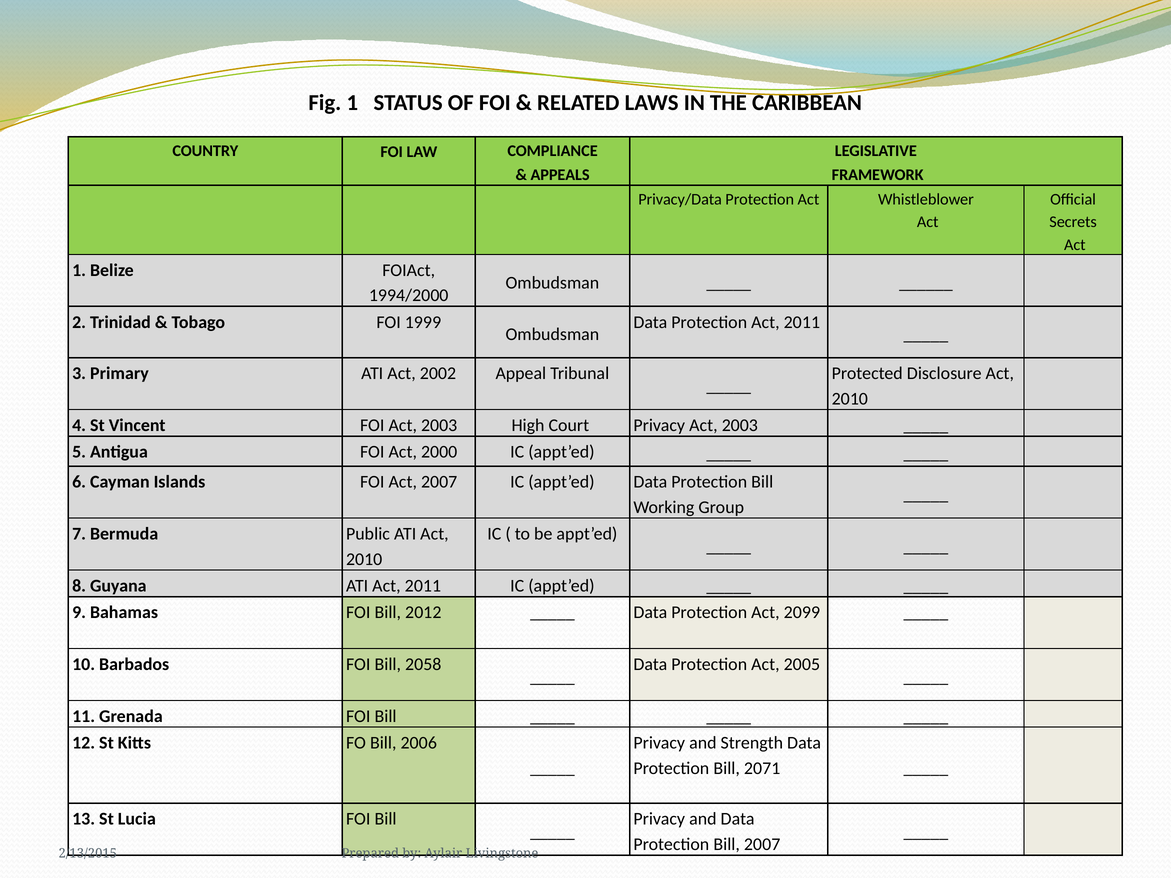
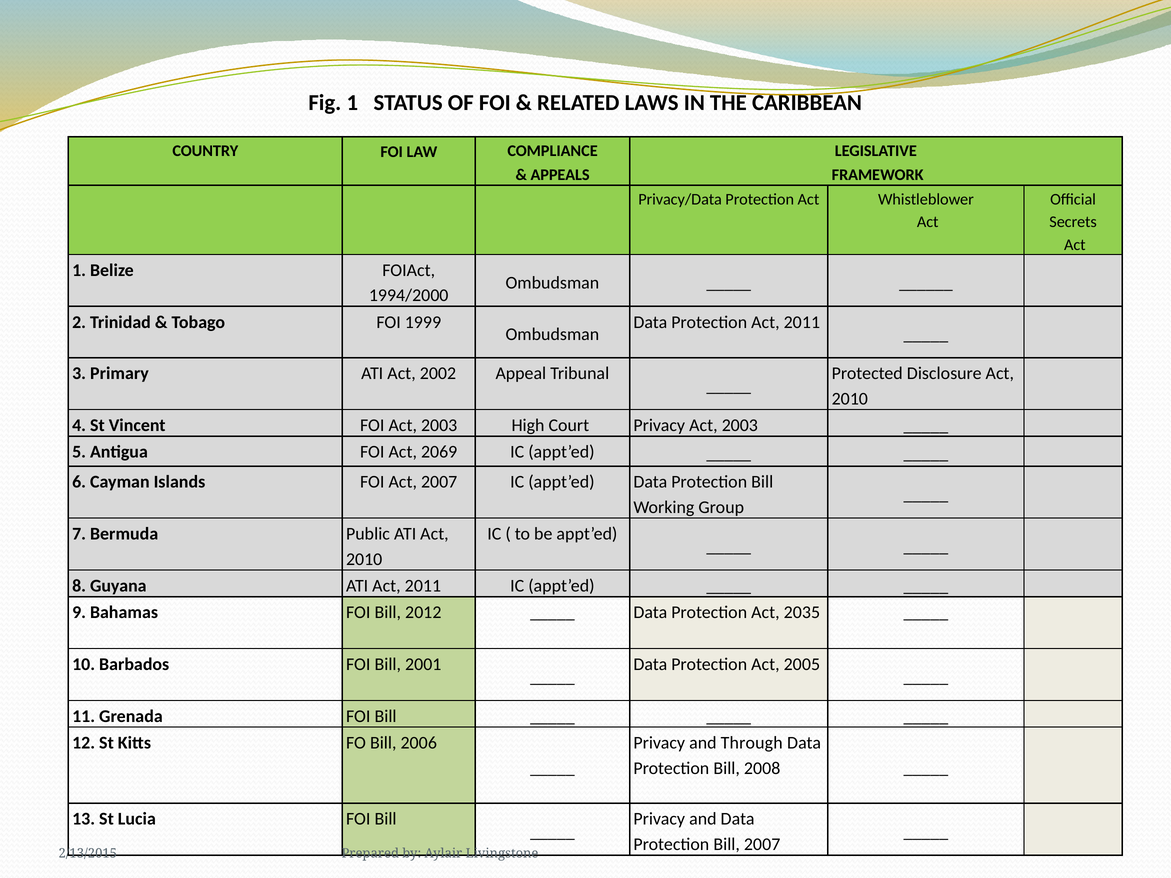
2000: 2000 -> 2069 (439, 452)
2099: 2099 -> 2035 (802, 613)
2058: 2058 -> 2001 (423, 664)
Strength: Strength -> Through (752, 743)
2071: 2071 -> 2008 (762, 768)
